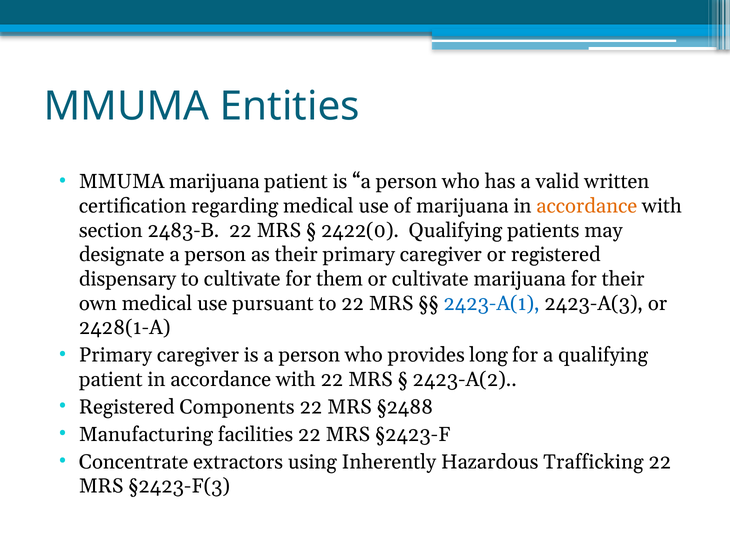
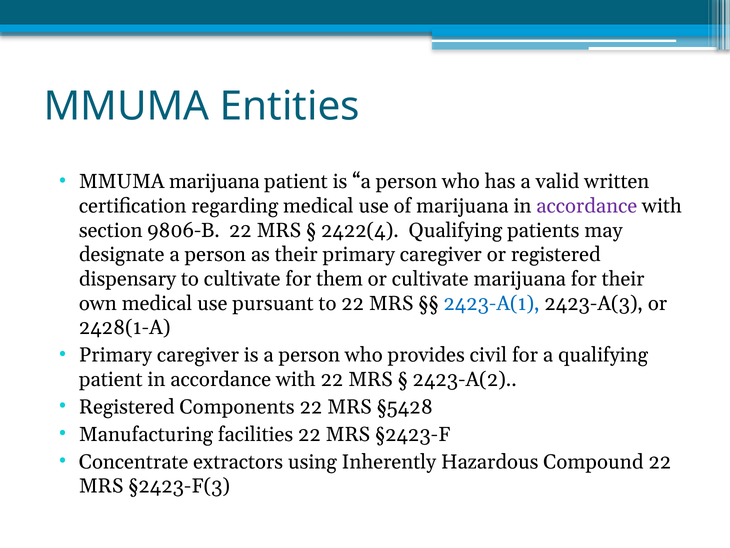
accordance colour: orange -> purple (587, 206)
2483-B: 2483-B -> 9806-B (183, 230)
2422(0: 2422(0 -> 2422(4 (360, 230)
long: long -> civil (488, 355)
§2488: §2488 -> §5428 (405, 407)
Trafficking: Trafficking -> Compound (593, 461)
